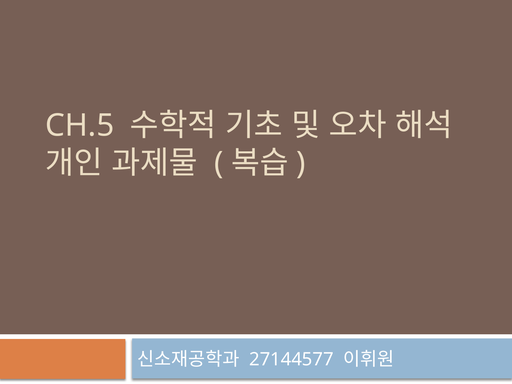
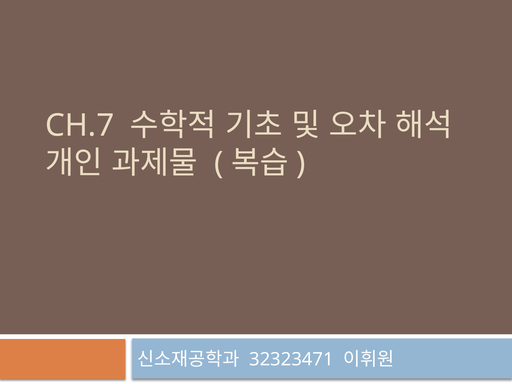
CH.5: CH.5 -> CH.7 (80, 126)
27144577: 27144577 -> 32323471 (291, 359)
